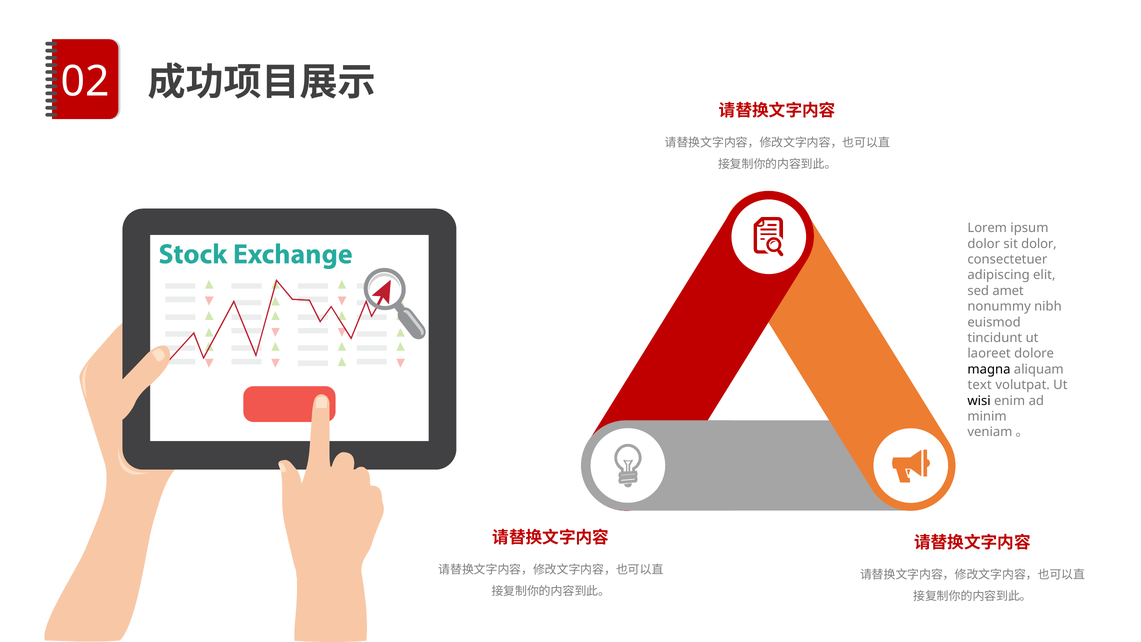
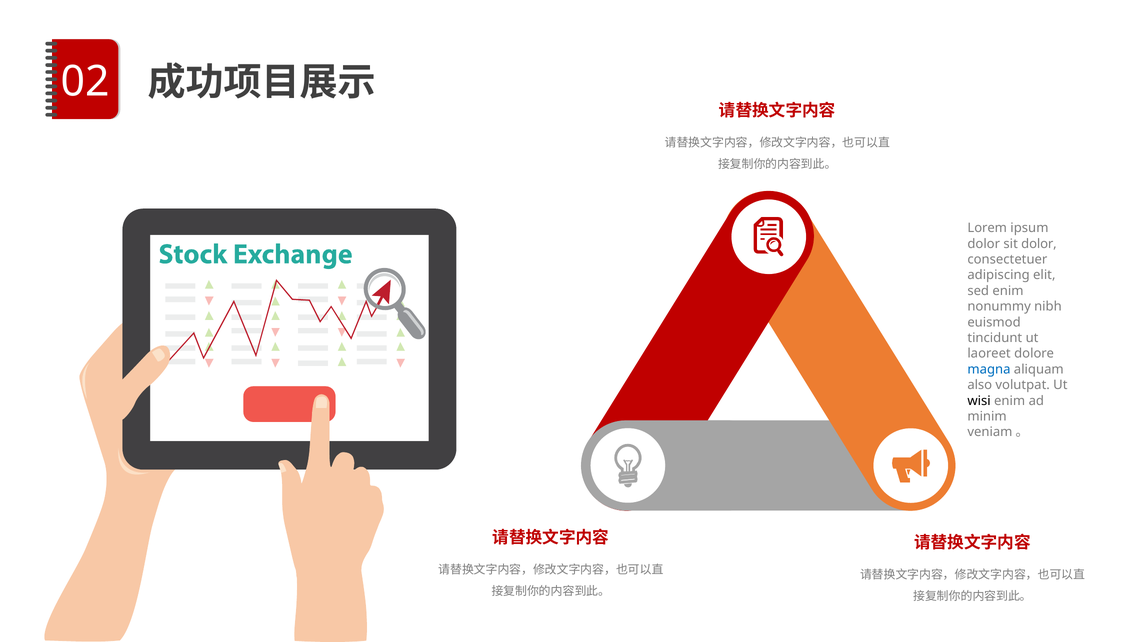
sed amet: amet -> enim (1008, 291)
magna colour: black -> blue (989, 369)
text: text -> also (980, 385)
